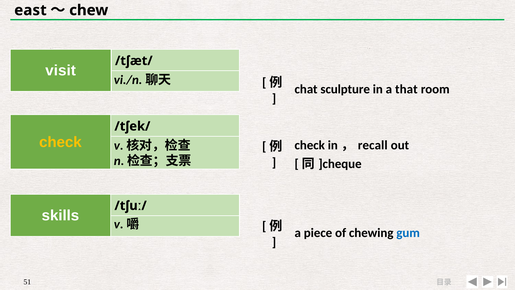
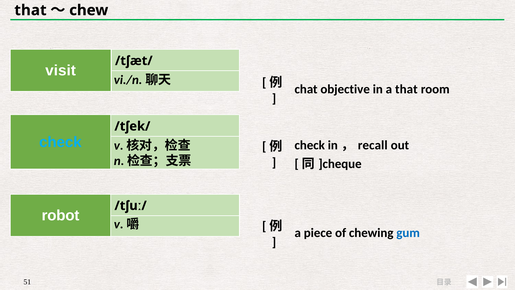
east: east -> that (30, 10)
sculpture: sculpture -> objective (345, 89)
check colour: yellow -> light blue (60, 142)
skills: skills -> robot (60, 215)
